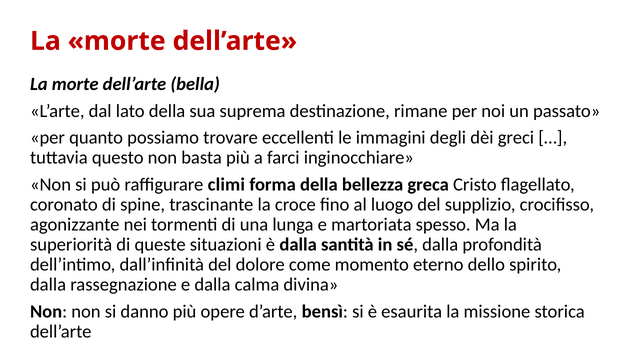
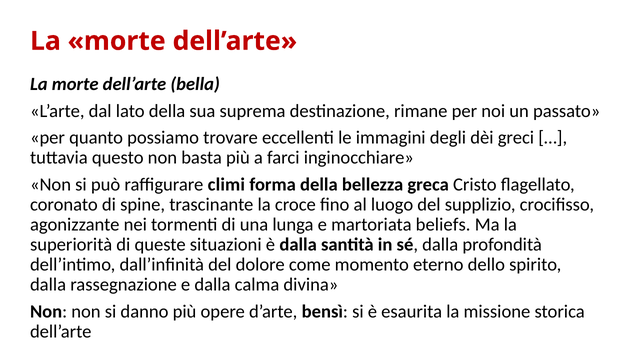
spesso: spesso -> beliefs (443, 224)
